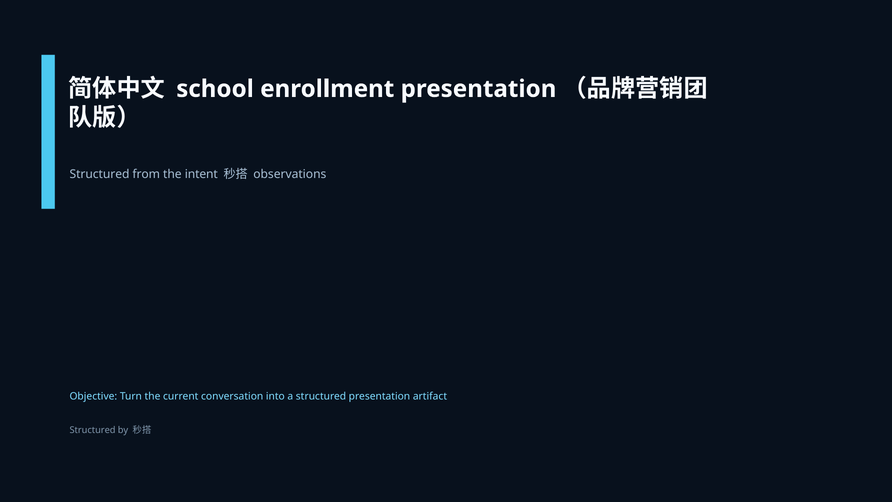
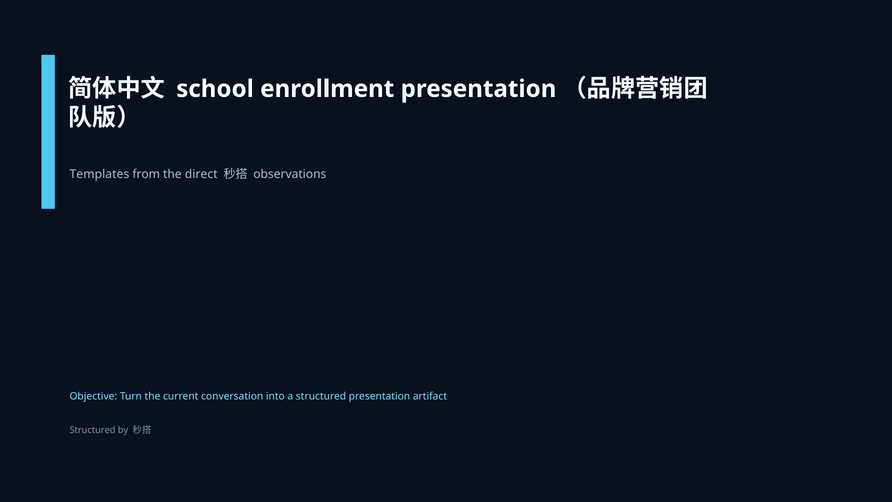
Structured: Structured -> Templates (99, 174)
intent: intent -> direct (201, 174)
